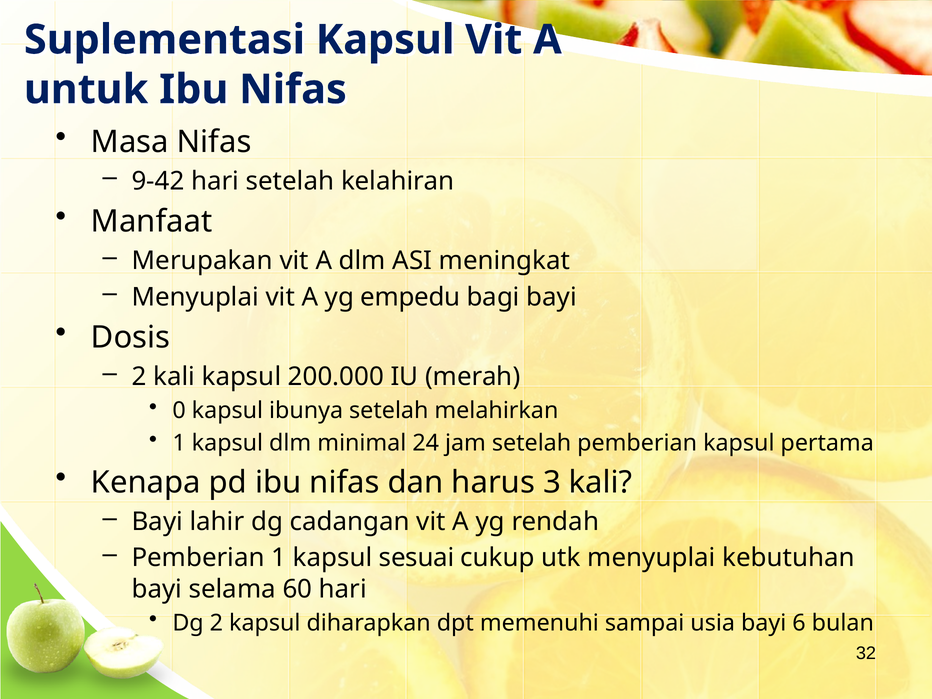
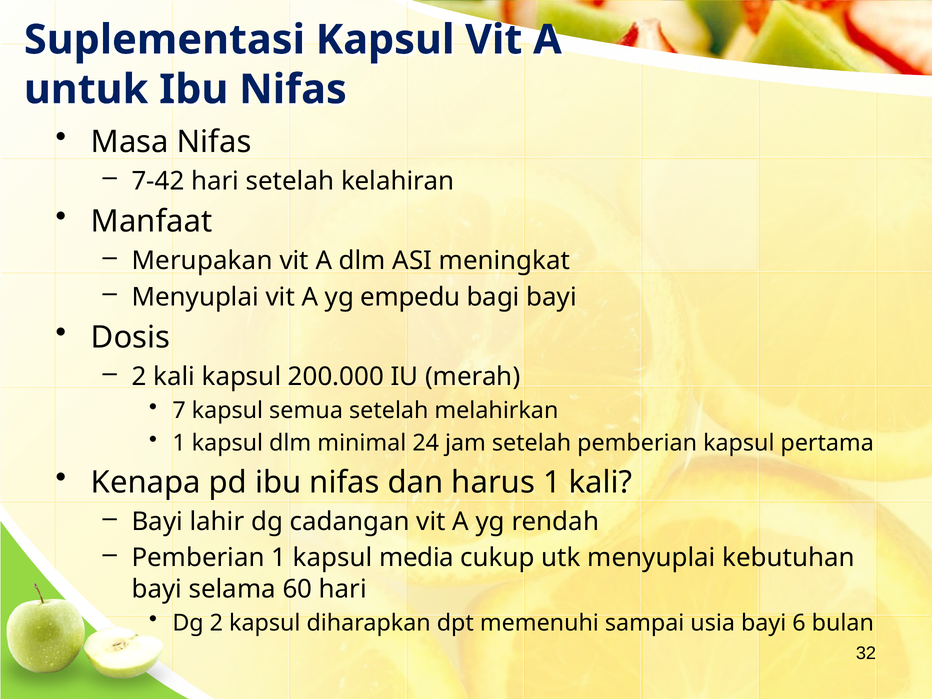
9-42: 9-42 -> 7-42 (158, 181)
0: 0 -> 7 (179, 411)
ibunya: ibunya -> semua (306, 411)
harus 3: 3 -> 1 (552, 483)
sesuai: sesuai -> media (417, 558)
